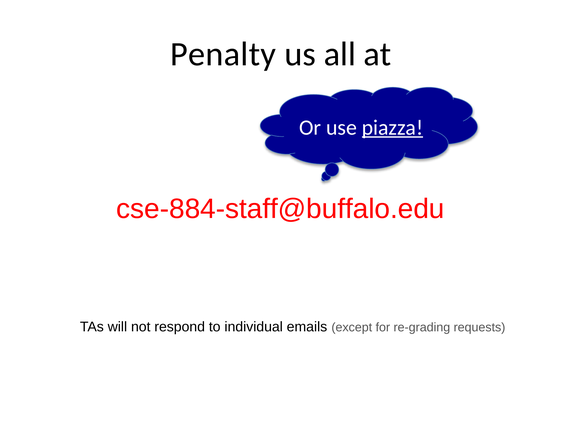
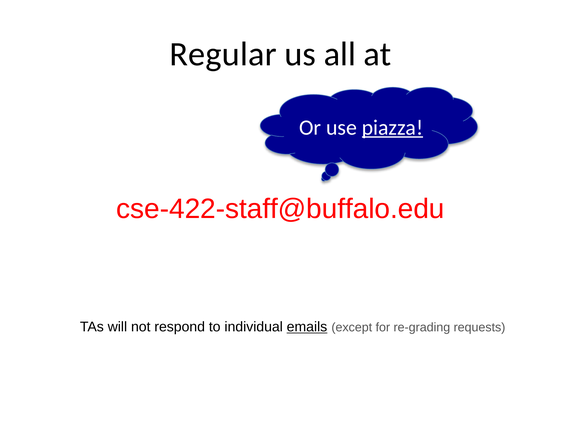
Penalty: Penalty -> Regular (223, 54)
cse-884-staff@buffalo.edu: cse-884-staff@buffalo.edu -> cse-422-staff@buffalo.edu (280, 209)
emails underline: none -> present (307, 327)
